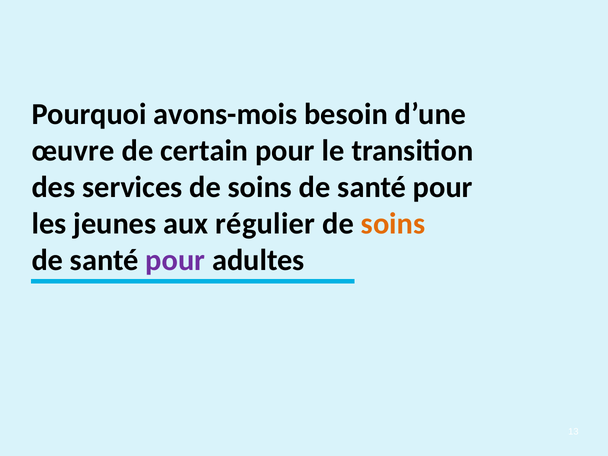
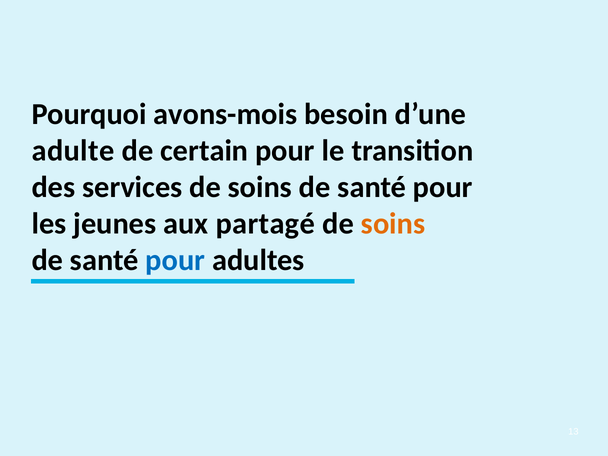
œuvre: œuvre -> adulte (73, 151)
régulier: régulier -> partagé (265, 224)
pour colour: purple -> blue (175, 260)
